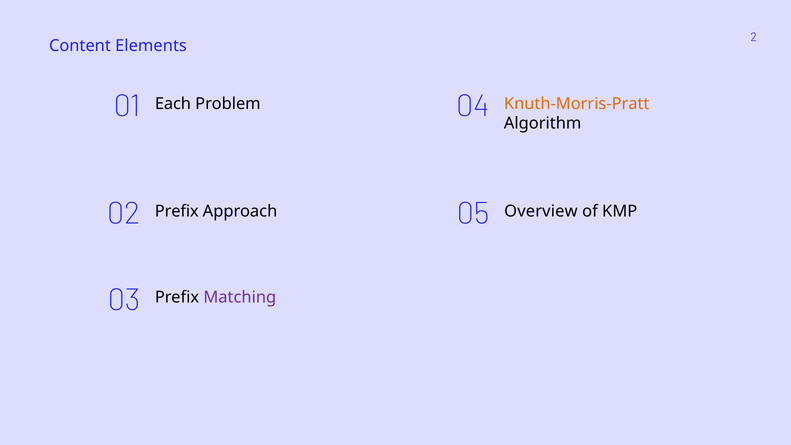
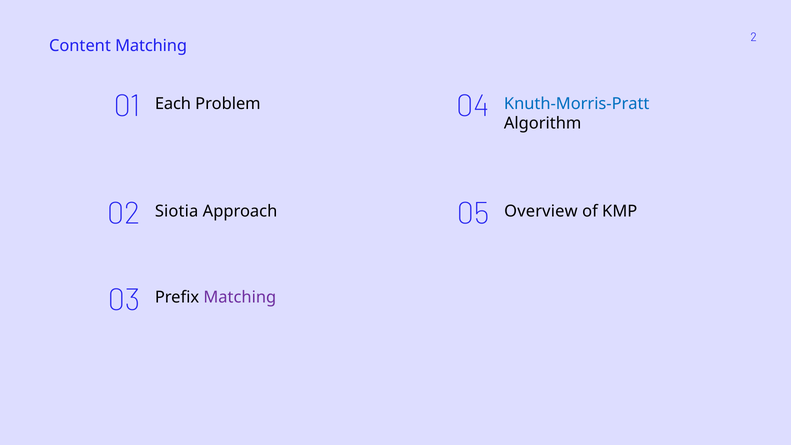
Content Elements: Elements -> Matching (151, 46)
Knuth-Morris-Pratt colour: orange -> blue (577, 104)
02 Prefix: Prefix -> Siotia (177, 211)
